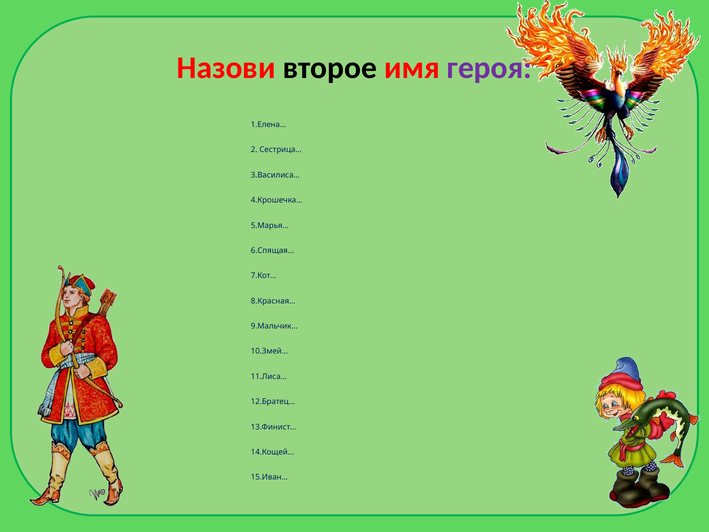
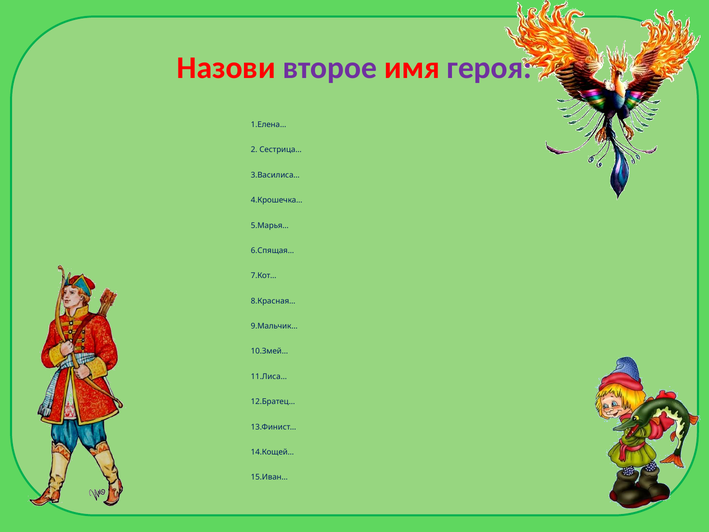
второе colour: black -> purple (330, 68)
